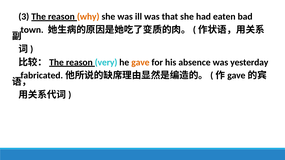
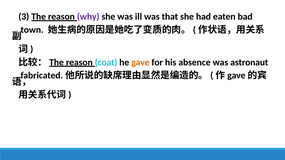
why colour: orange -> purple (88, 17)
very: very -> coat (106, 62)
yesterday: yesterday -> astronaut (249, 62)
